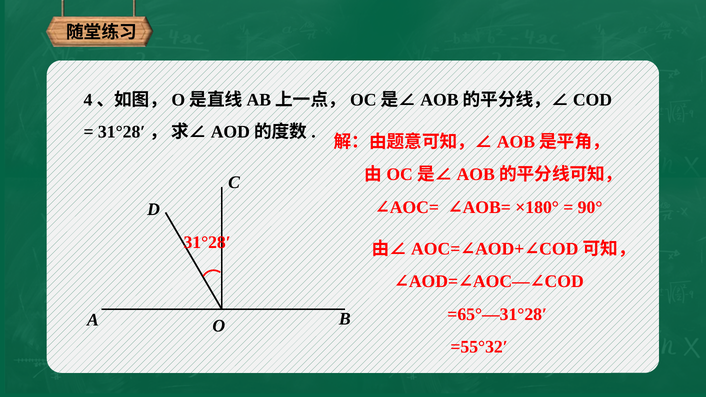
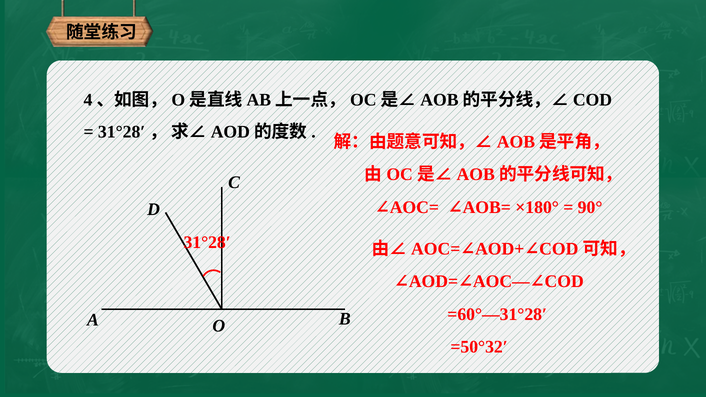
=65°—31°28′: =65°—31°28′ -> =60°—31°28′ (497, 314)
=55°32′: =55°32′ -> =50°32′ (479, 347)
